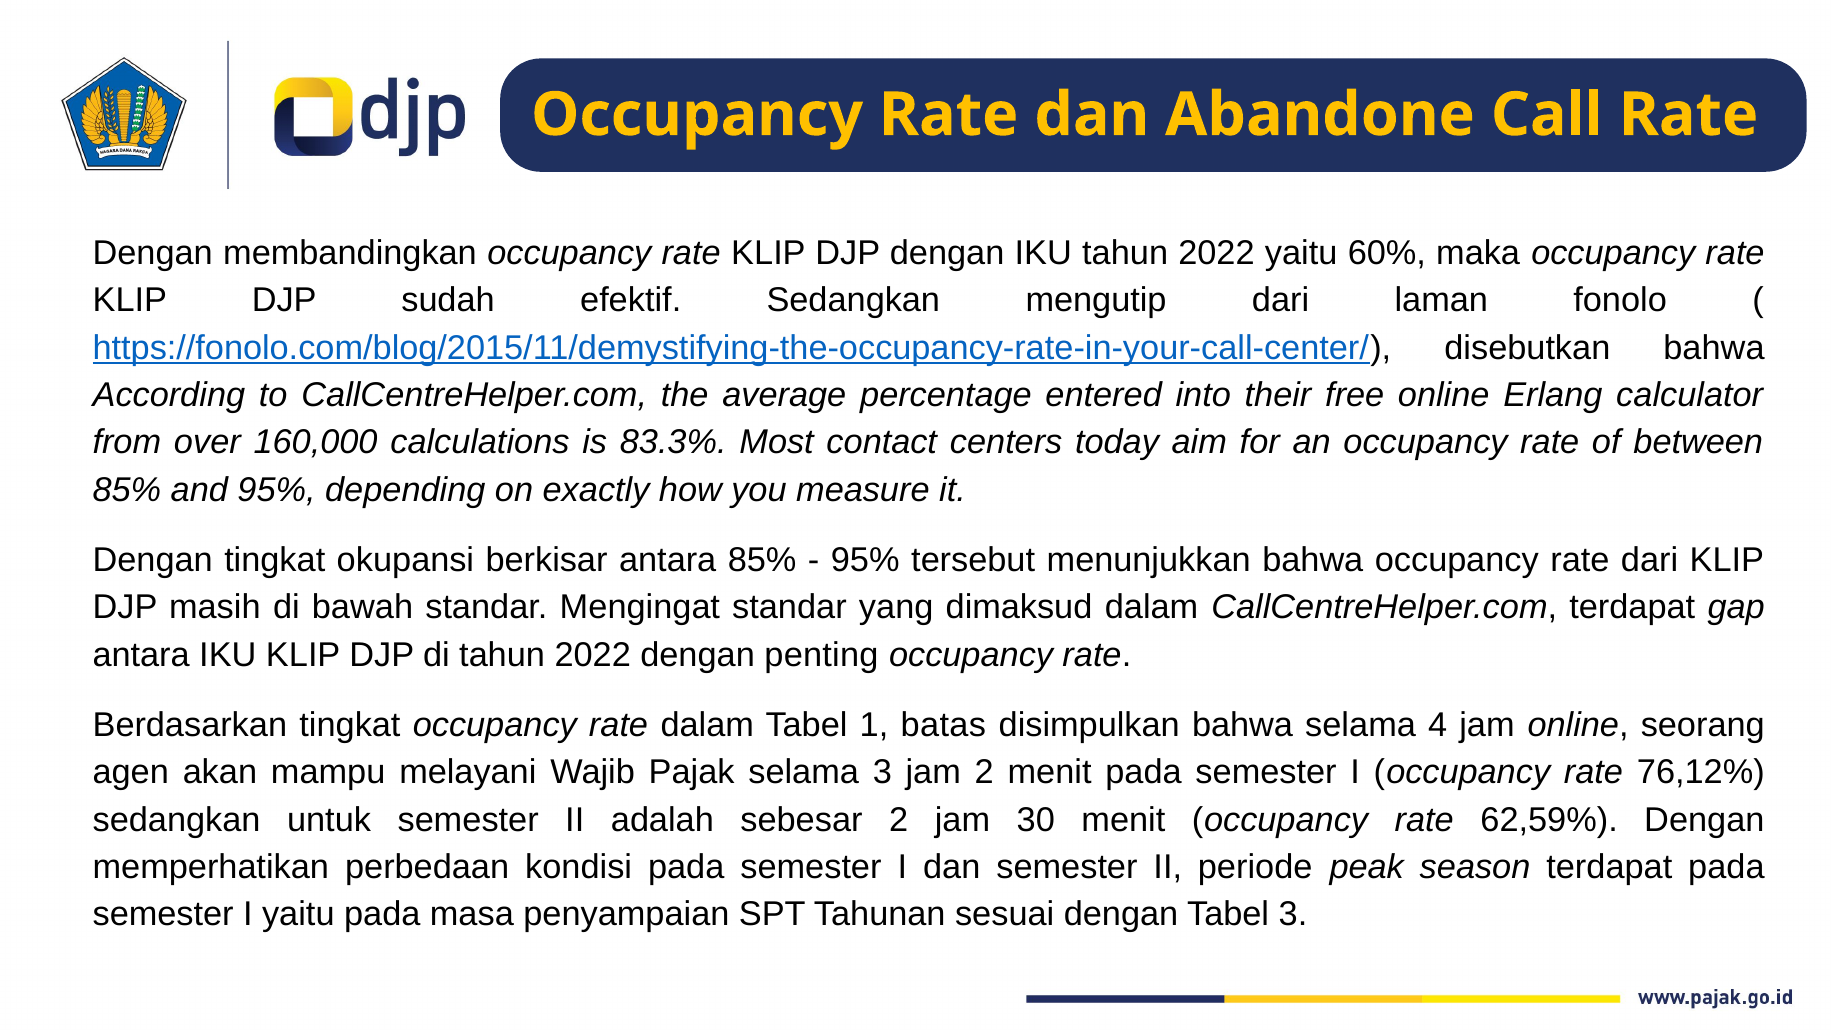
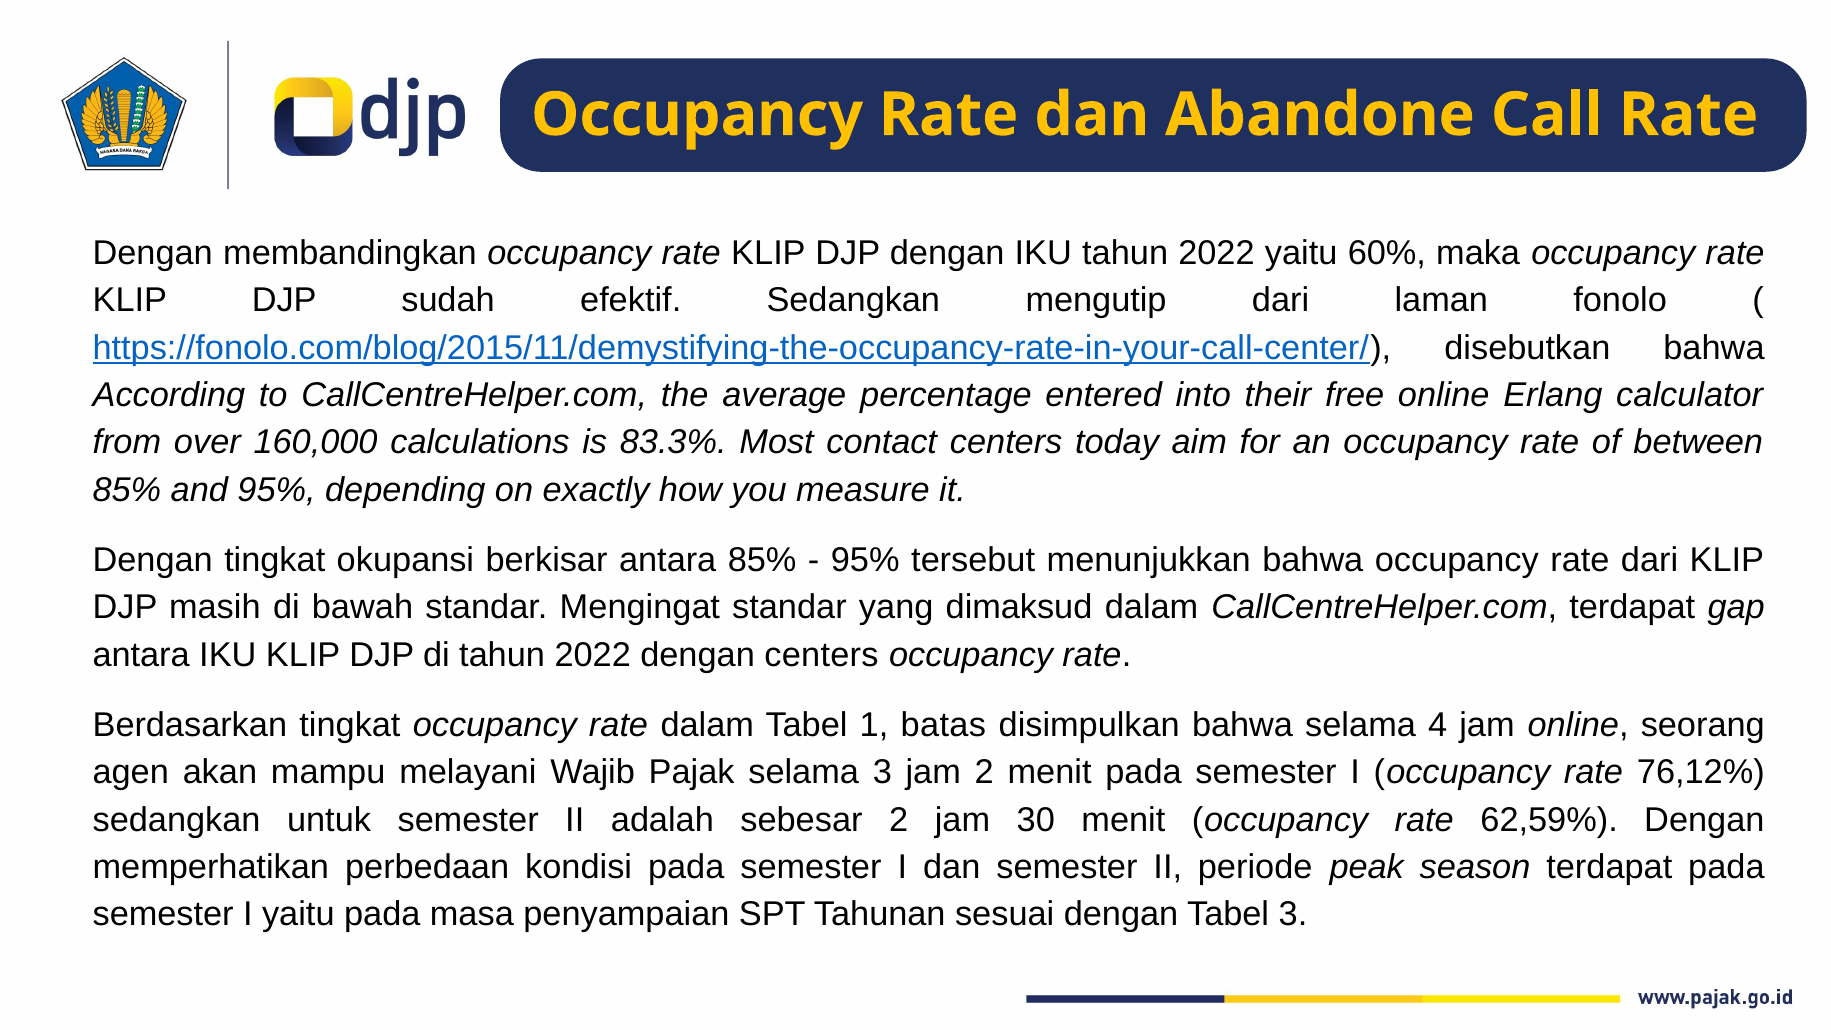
dengan penting: penting -> centers (821, 655)
